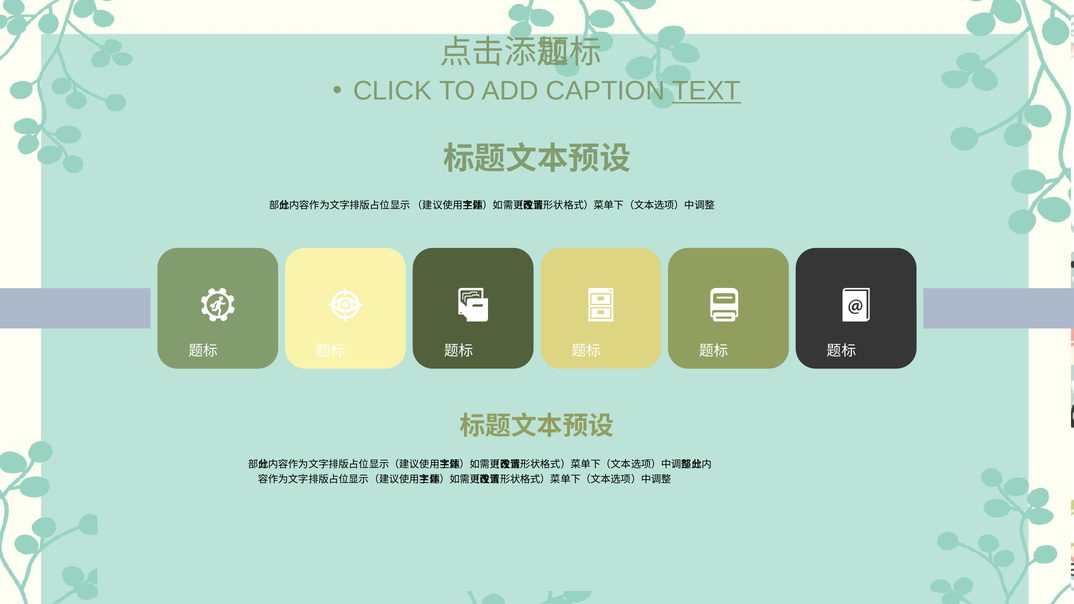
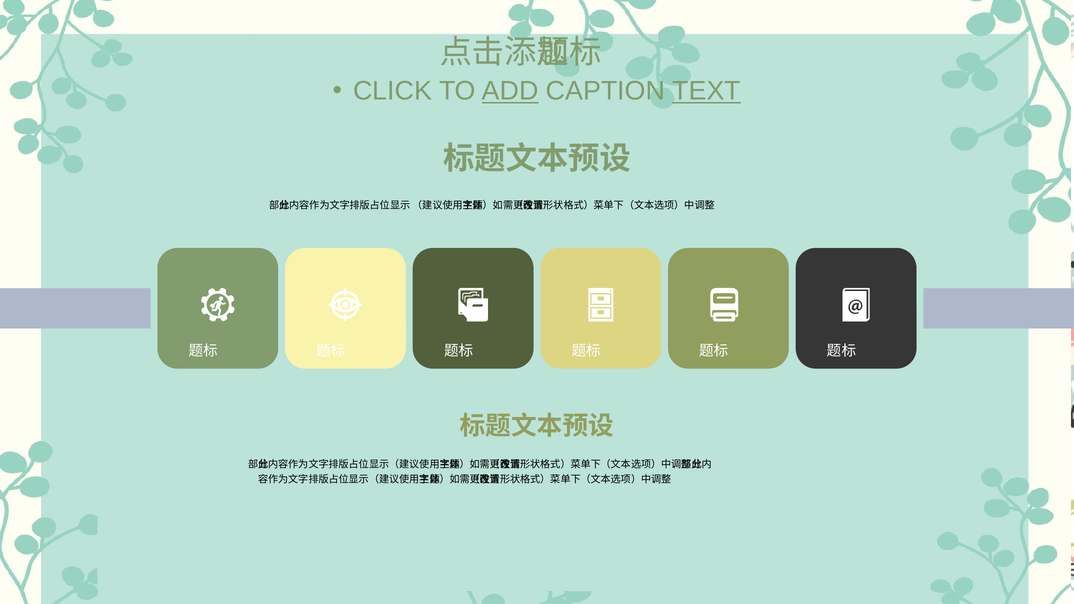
ADD underline: none -> present (510, 91)
